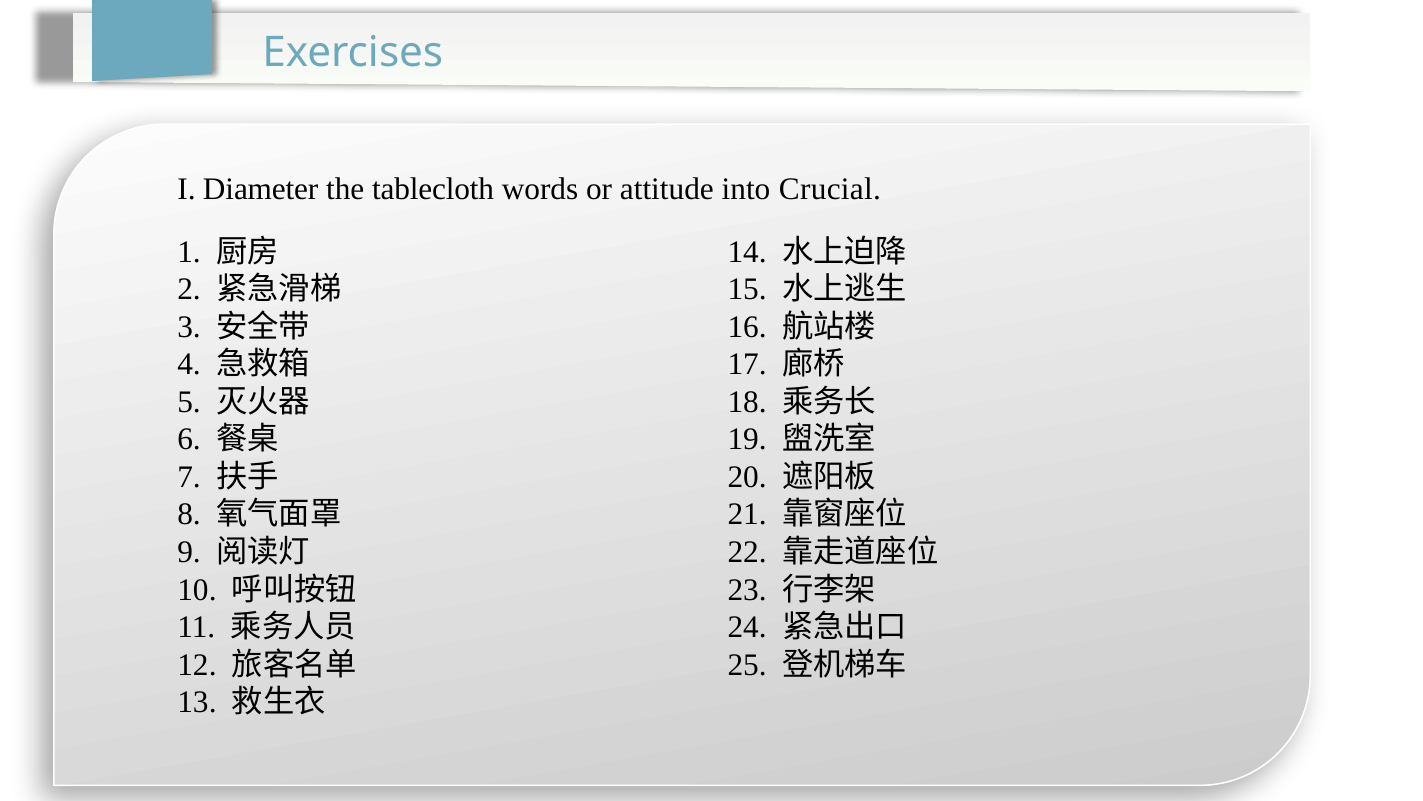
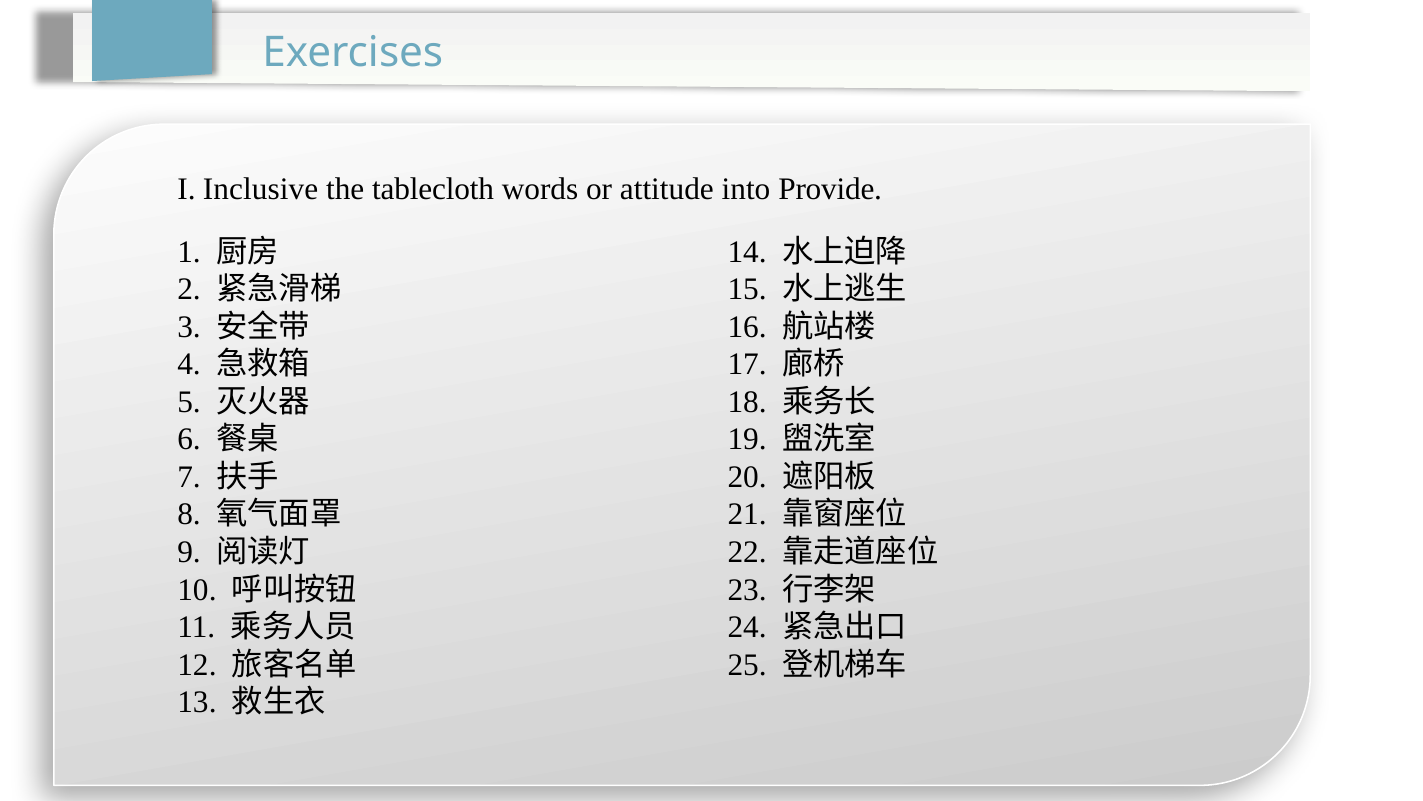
Diameter: Diameter -> Inclusive (261, 189)
Crucial: Crucial -> Provide (830, 189)
